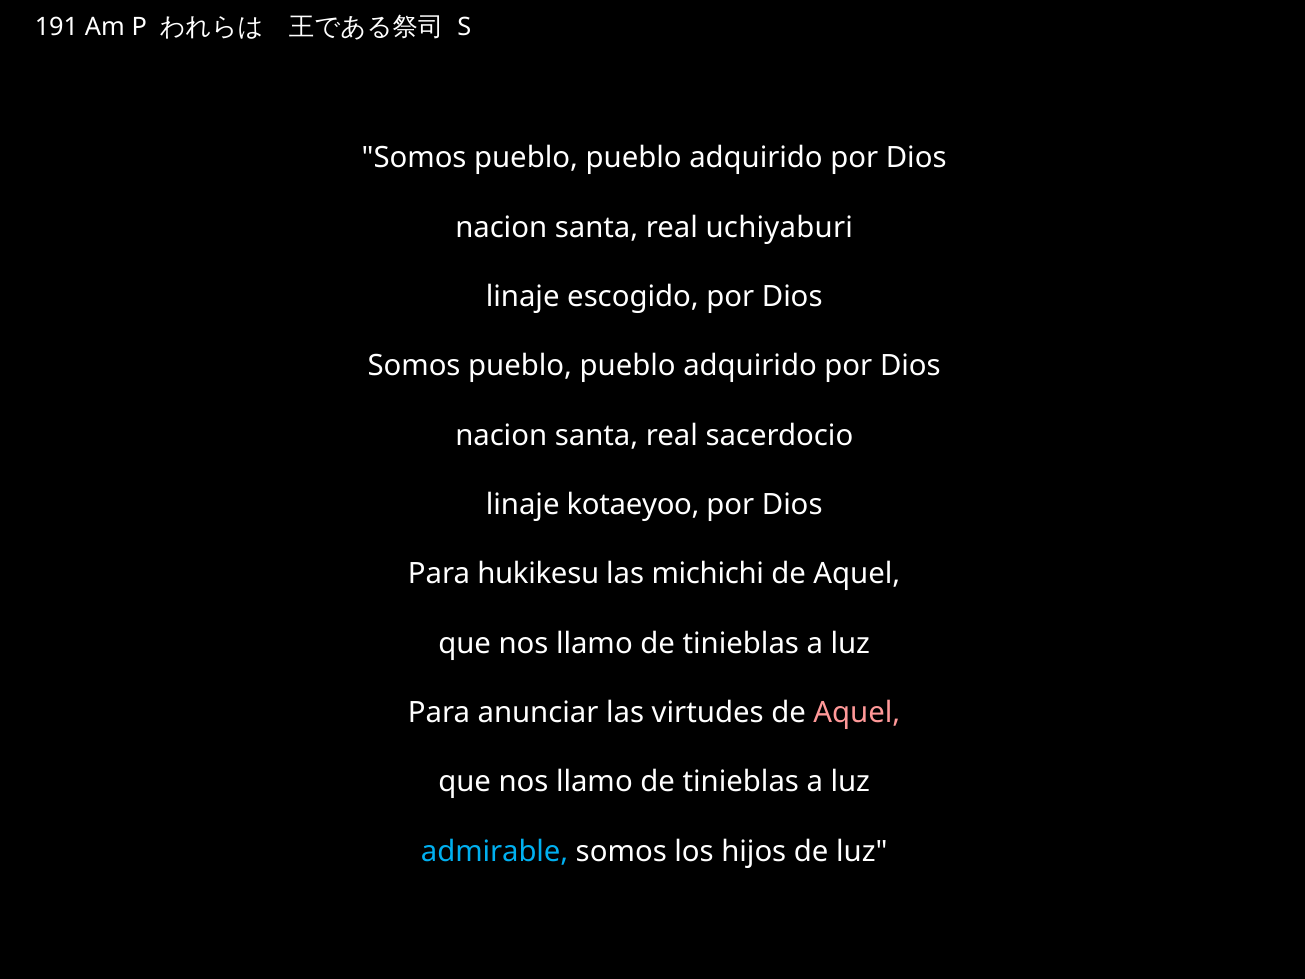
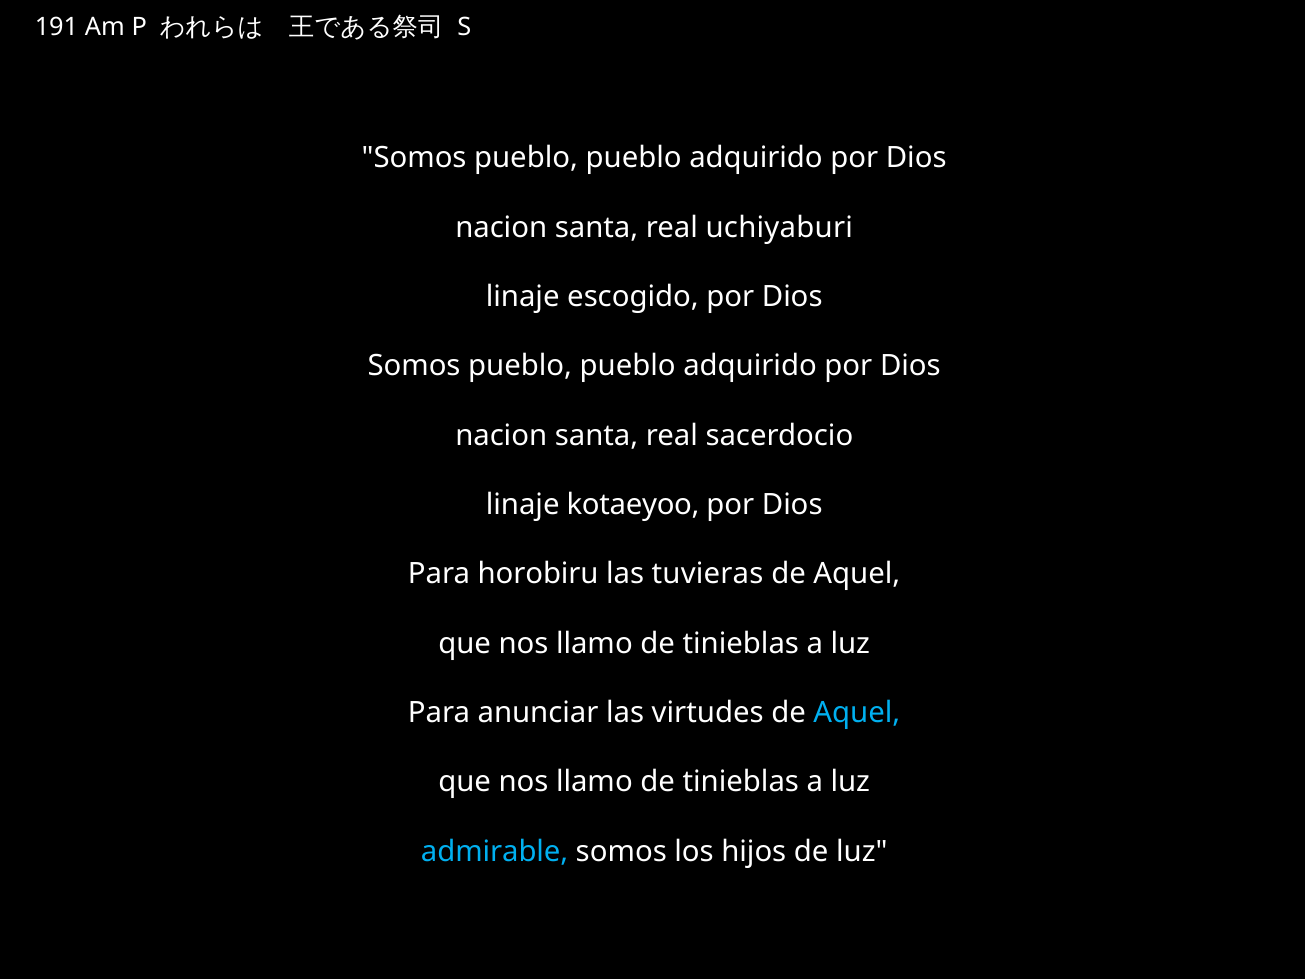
hukikesu: hukikesu -> horobiru (538, 574)
michichi: michichi -> tuvieras (708, 574)
Aquel colour: pink -> light blue (857, 712)
